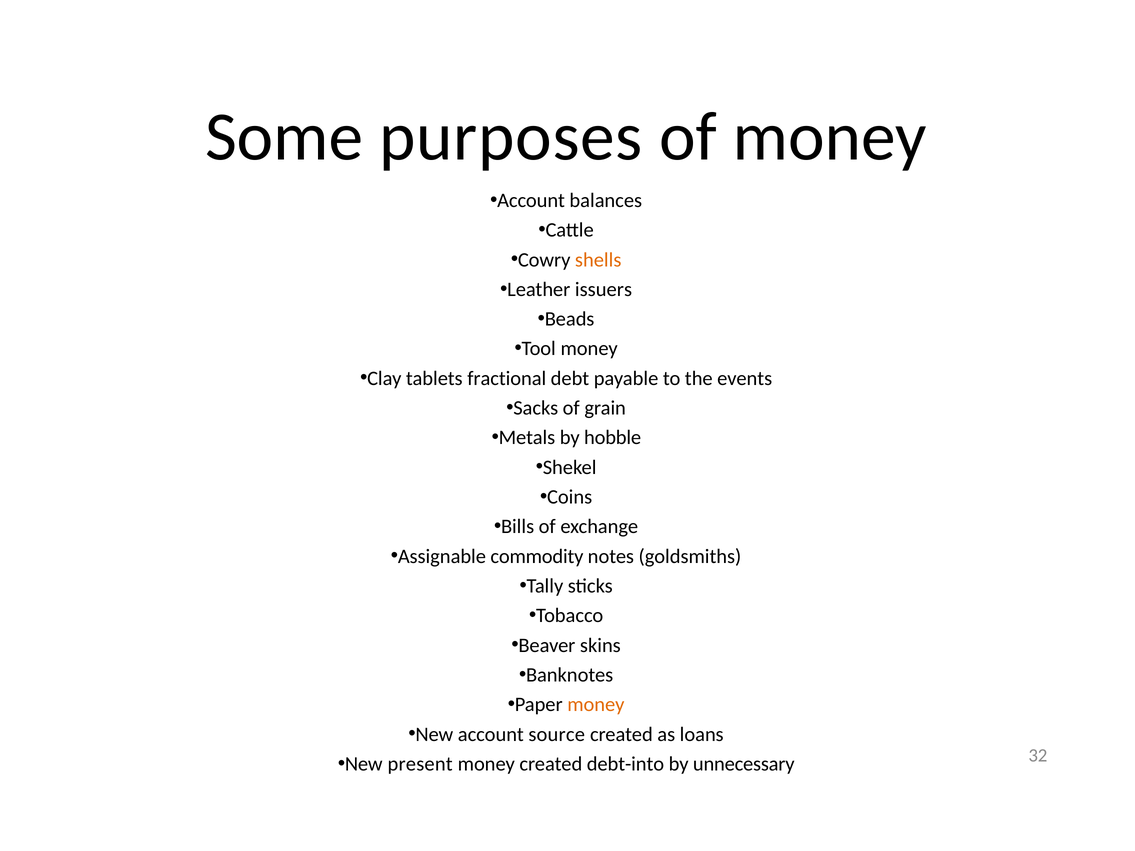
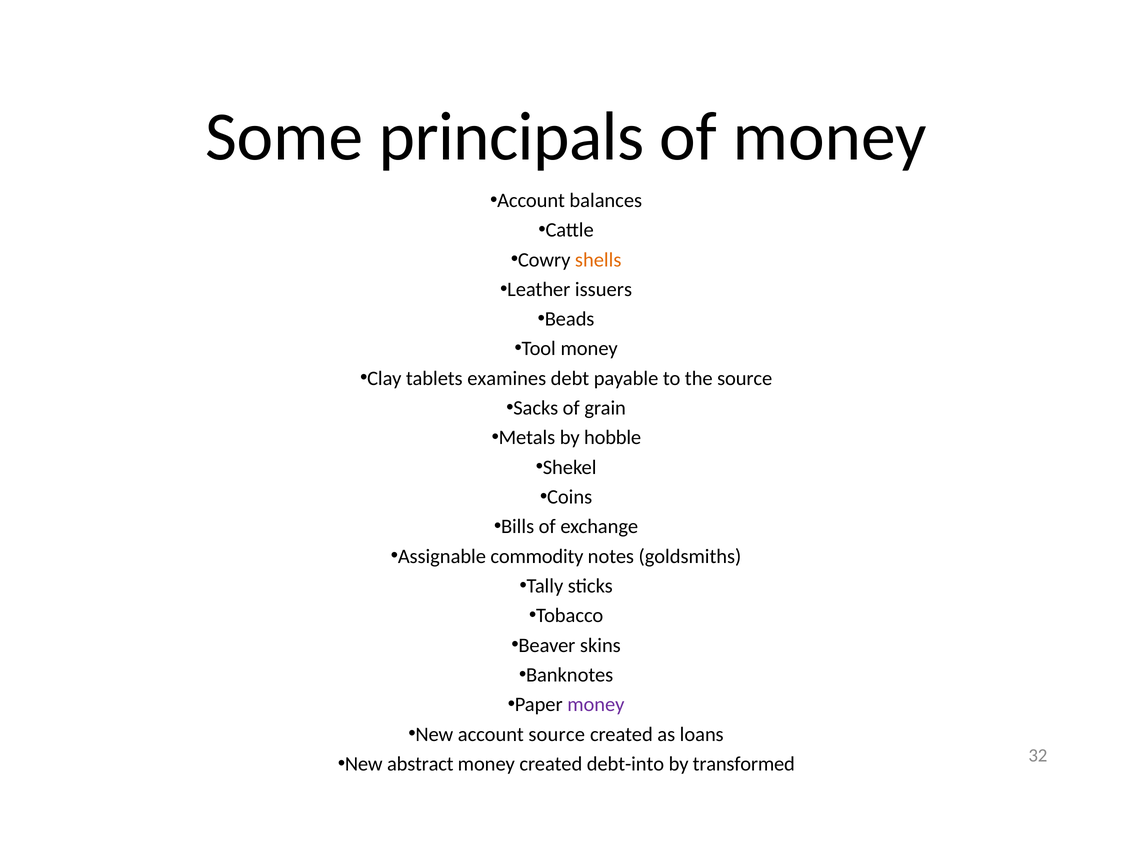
purposes: purposes -> principals (511, 137)
fractional: fractional -> examines (507, 379)
the events: events -> source (745, 379)
money colour: orange -> purple (596, 705)
present: present -> abstract (420, 764)
unnecessary: unnecessary -> transformed (744, 764)
